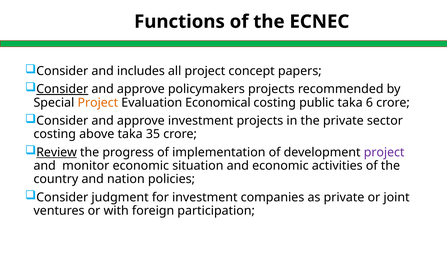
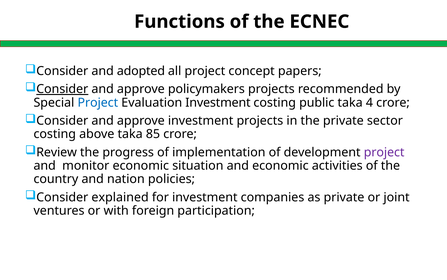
includes: includes -> adopted (141, 71)
Project colour: orange -> blue (98, 102)
Evaluation Economical: Economical -> Investment (218, 102)
6: 6 -> 4 (369, 102)
35: 35 -> 85 (153, 134)
Review underline: present -> none (57, 152)
judgment: judgment -> explained (120, 197)
